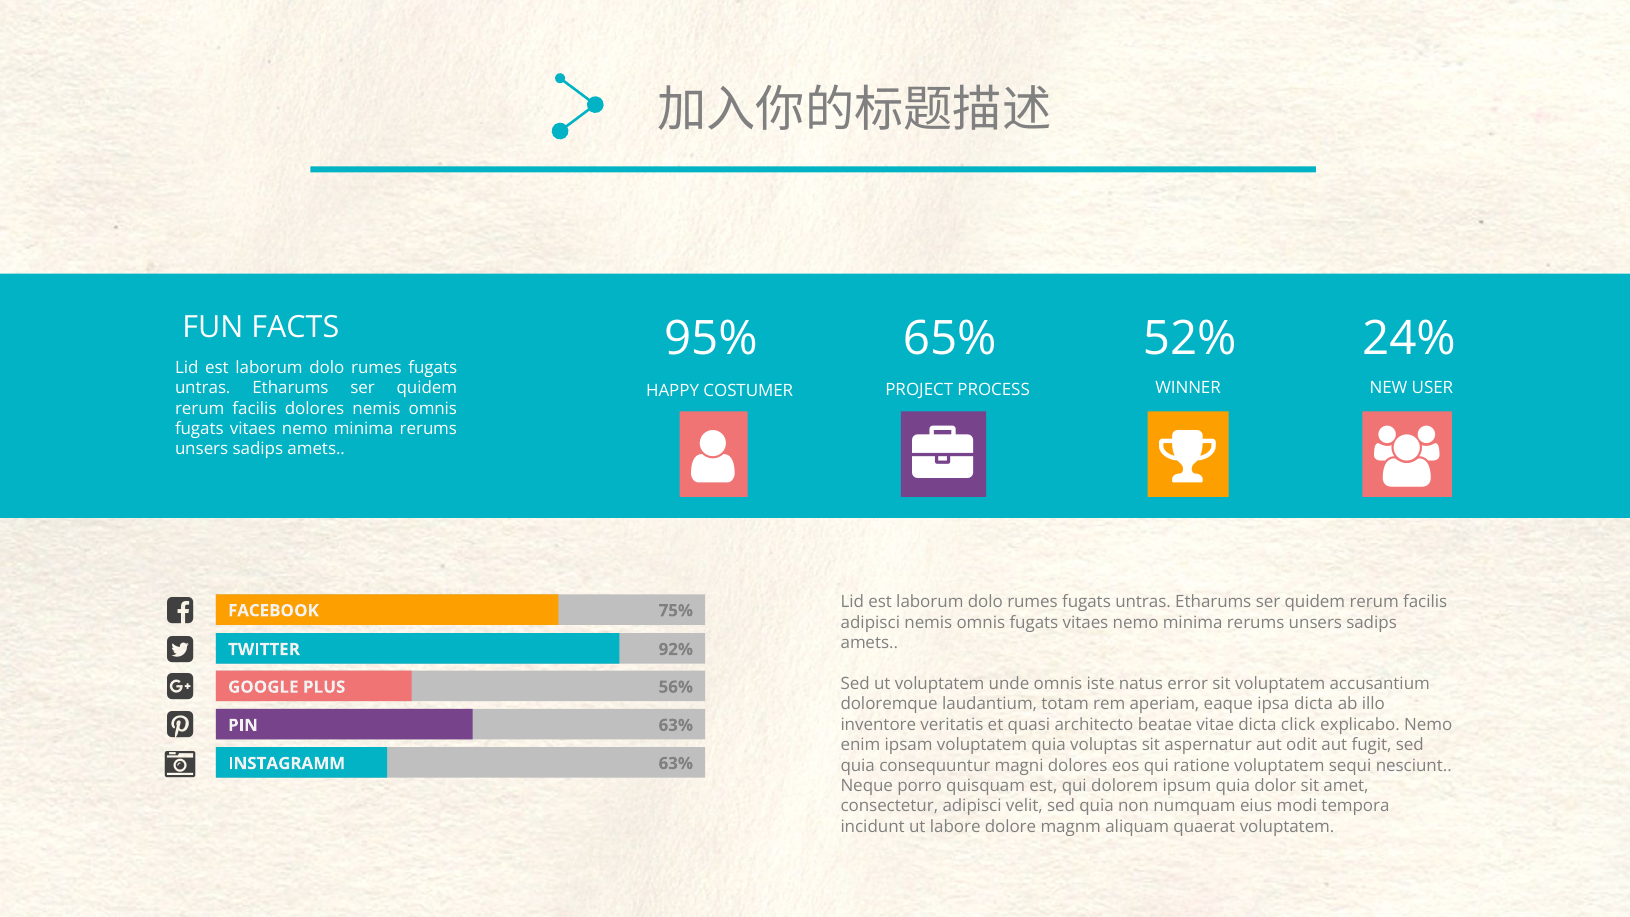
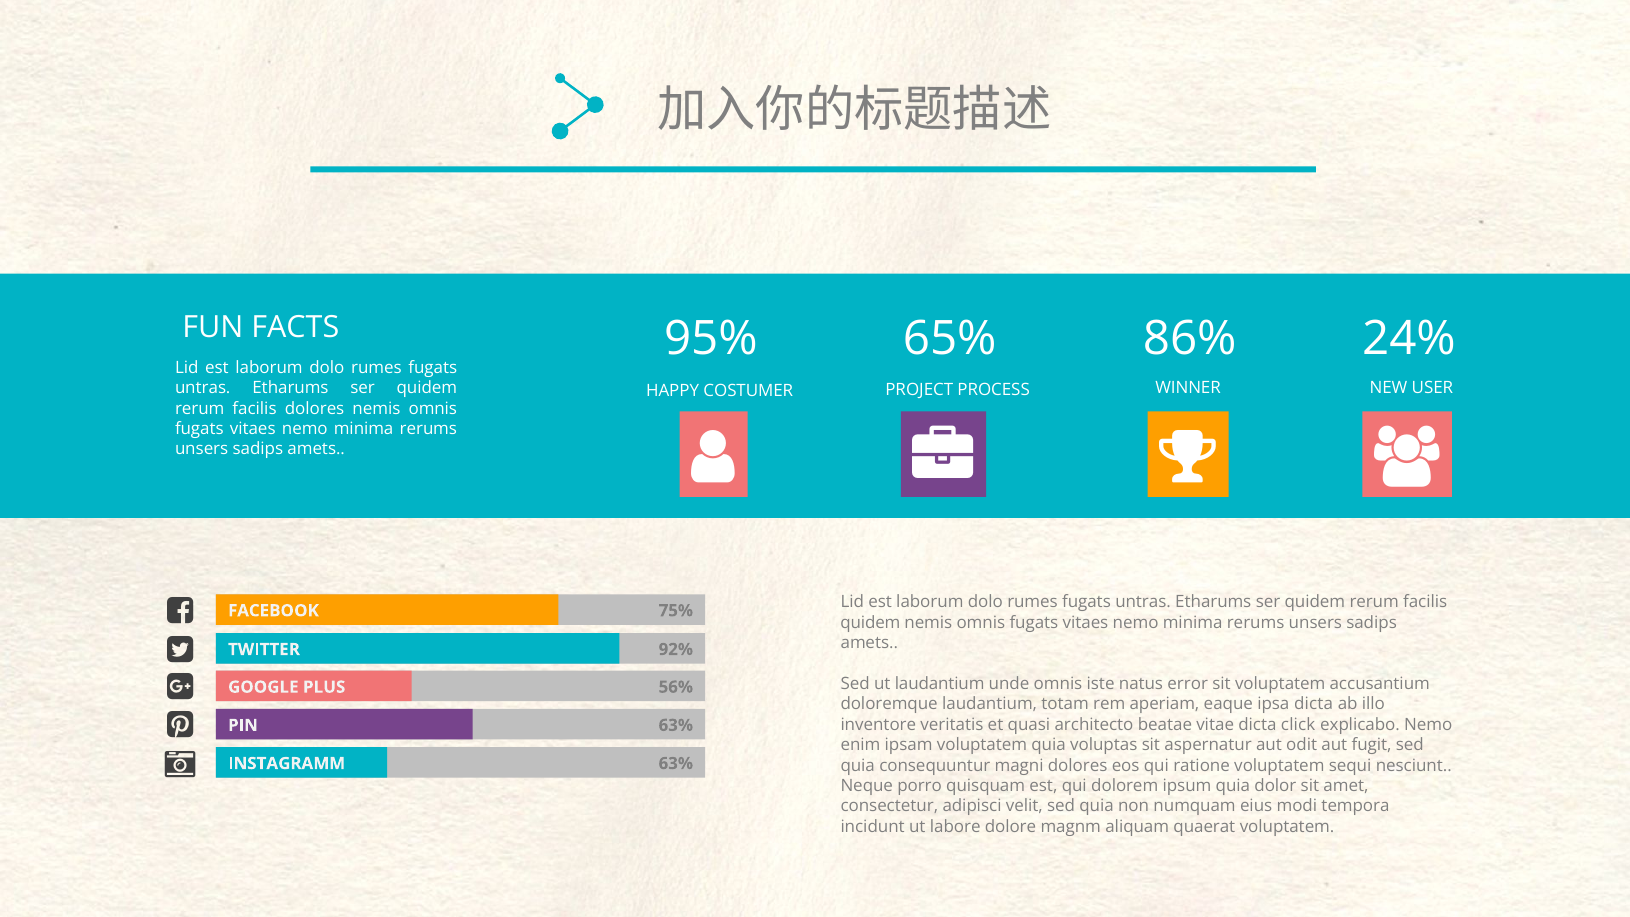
52%: 52% -> 86% (1190, 339)
adipisci: adipisci -> quidem (870, 623)
ut voluptatem: voluptatem -> laudantium (940, 684)
